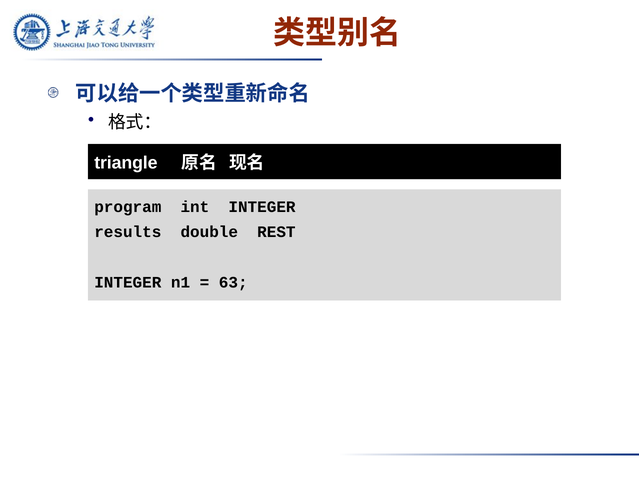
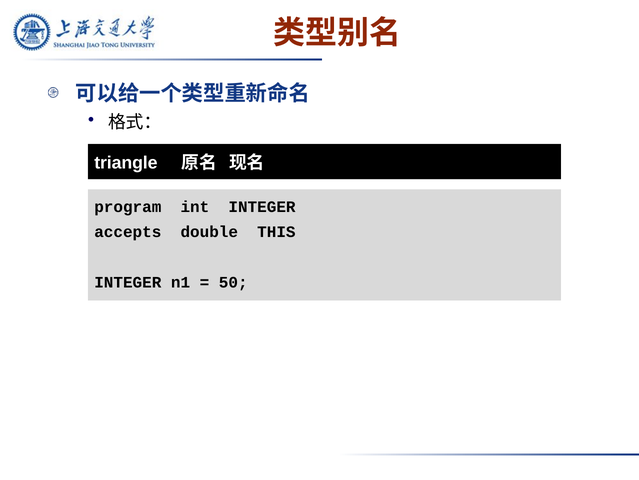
results: results -> accepts (128, 232)
REST: REST -> THIS (276, 232)
63: 63 -> 50 (233, 282)
